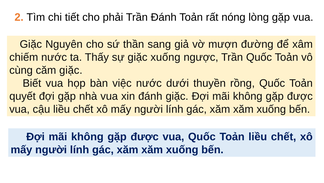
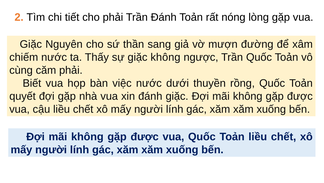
giặc xuống: xuống -> không (165, 57)
căm giặc: giặc -> phải (71, 70)
